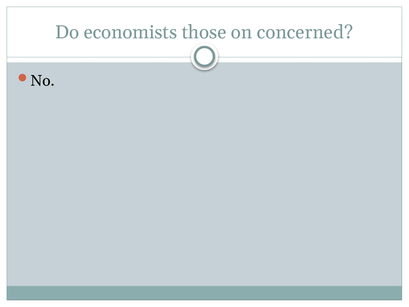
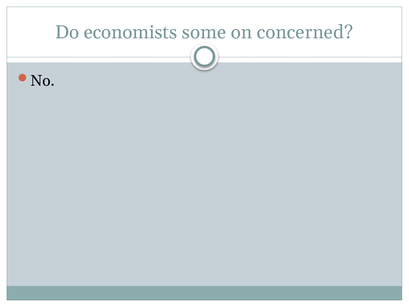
those: those -> some (204, 32)
